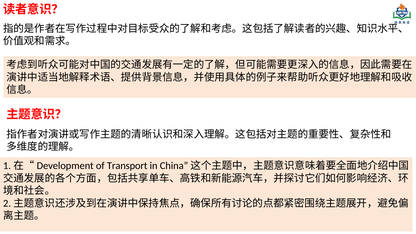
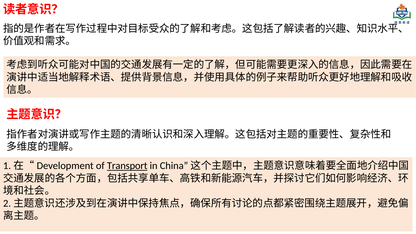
Transport underline: none -> present (127, 166)
